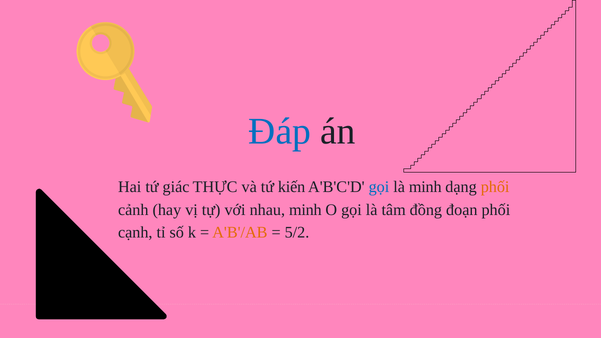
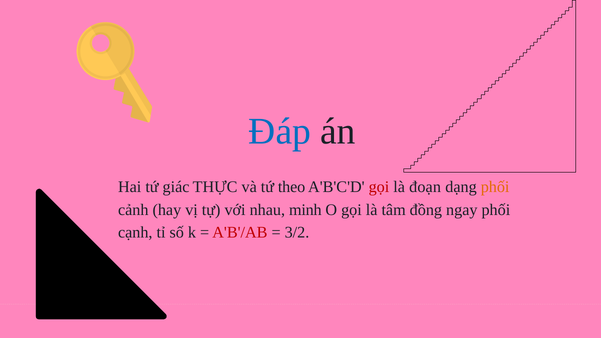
kiến: kiến -> theo (292, 187)
gọi colour: blue -> red (379, 187)
là minh: minh -> đoạn (425, 187)
đoạn: đoạn -> ngay (462, 210)
A'B'/AB colour: orange -> red (240, 232)
5/2: 5/2 -> 3/2 (297, 232)
